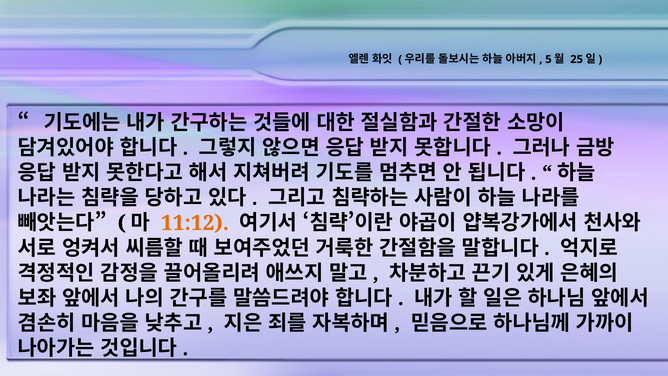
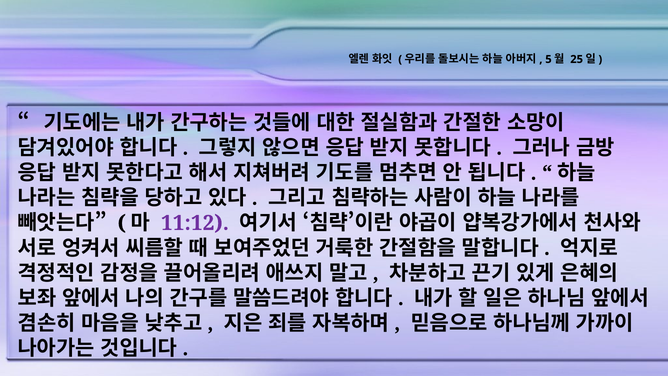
11:12 colour: orange -> purple (195, 223)
